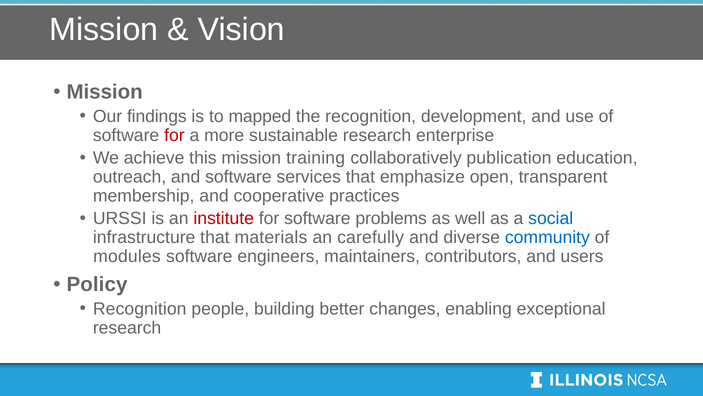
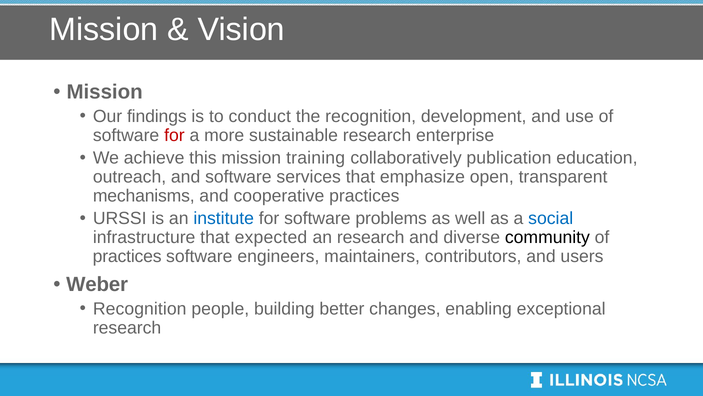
mapped: mapped -> conduct (260, 116)
membership: membership -> mechanisms (144, 196)
institute colour: red -> blue (224, 218)
materials: materials -> expected (271, 237)
an carefully: carefully -> research (371, 237)
community colour: blue -> black (547, 237)
modules: modules -> practices (127, 256)
Policy: Policy -> Weber (97, 284)
